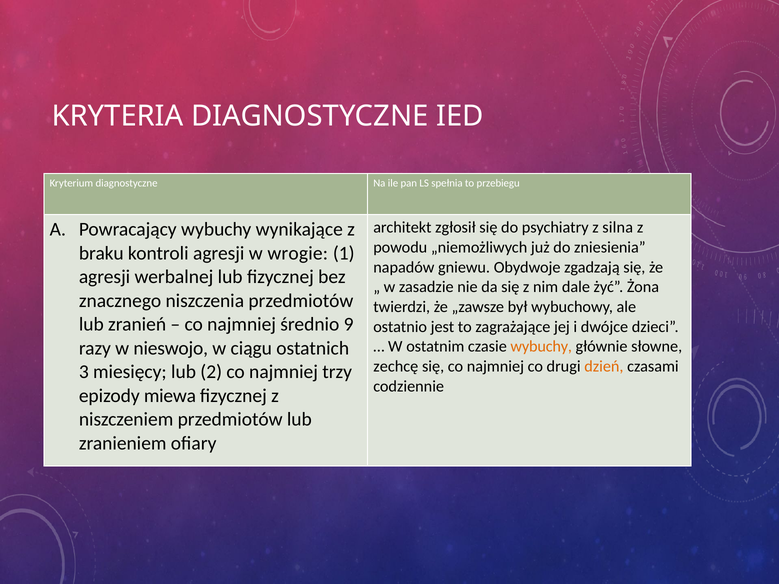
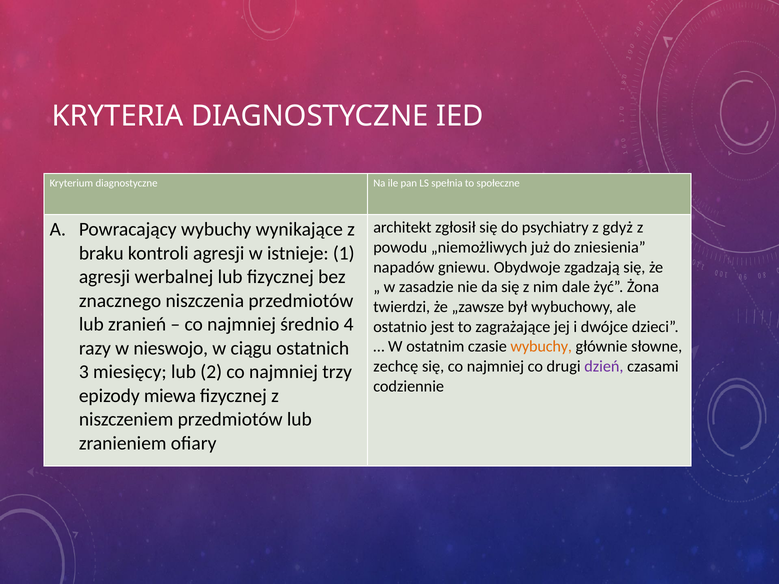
przebiegu: przebiegu -> społeczne (498, 183)
silna: silna -> gdyż (618, 228)
wrogie: wrogie -> istnieje (298, 253)
9: 9 -> 4 (349, 325)
dzień colour: orange -> purple (604, 367)
